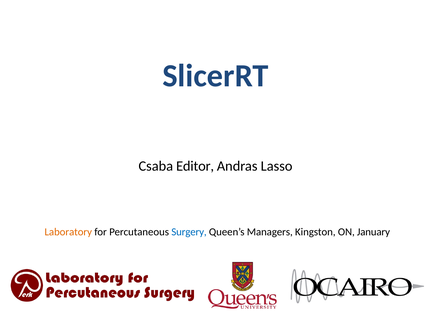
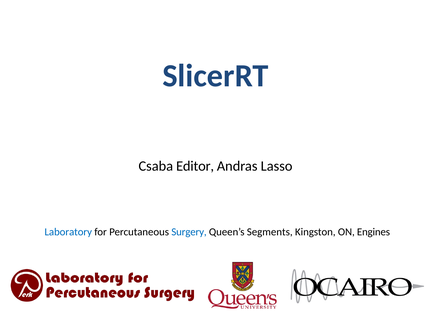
Laboratory colour: orange -> blue (68, 232)
Managers: Managers -> Segments (270, 232)
January: January -> Engines (373, 232)
